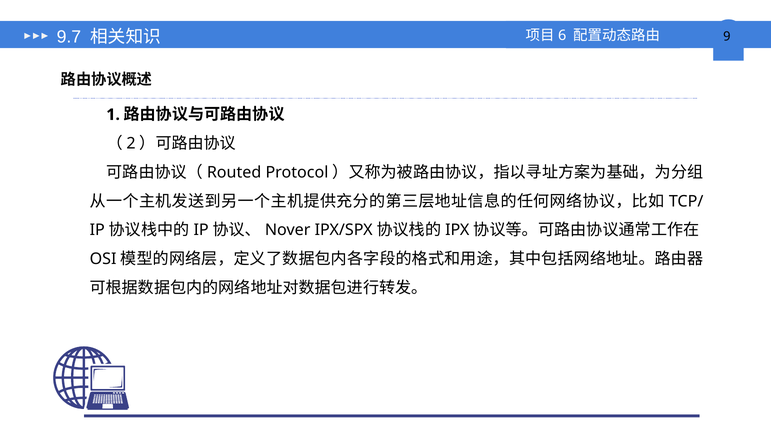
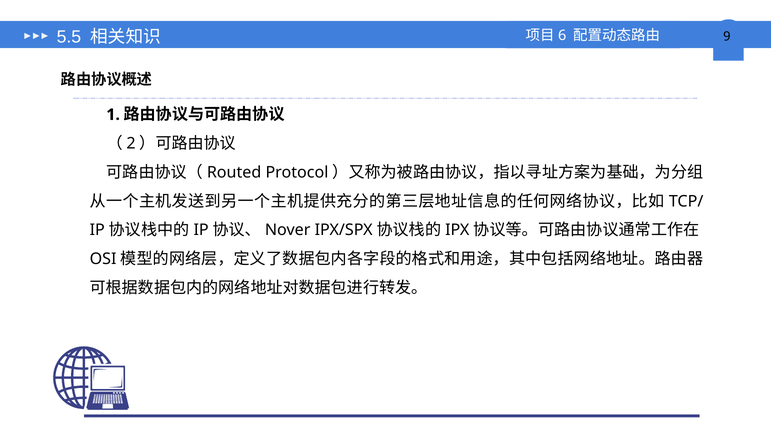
9.7: 9.7 -> 5.5 (69, 37)
